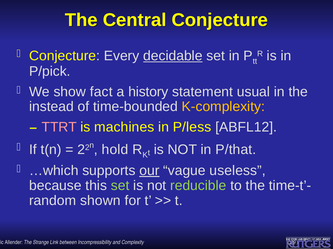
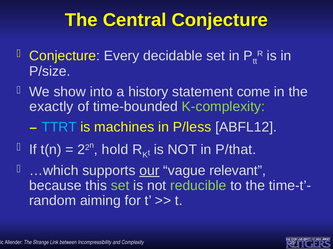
decidable underline: present -> none (173, 56)
P/pick: P/pick -> P/size (50, 71)
fact: fact -> into (101, 92)
usual: usual -> come (254, 92)
instead: instead -> exactly (51, 107)
K-complexity colour: yellow -> light green (223, 107)
TTRT colour: pink -> light blue (59, 127)
useless: useless -> relevant (238, 171)
shown: shown -> aiming (100, 201)
